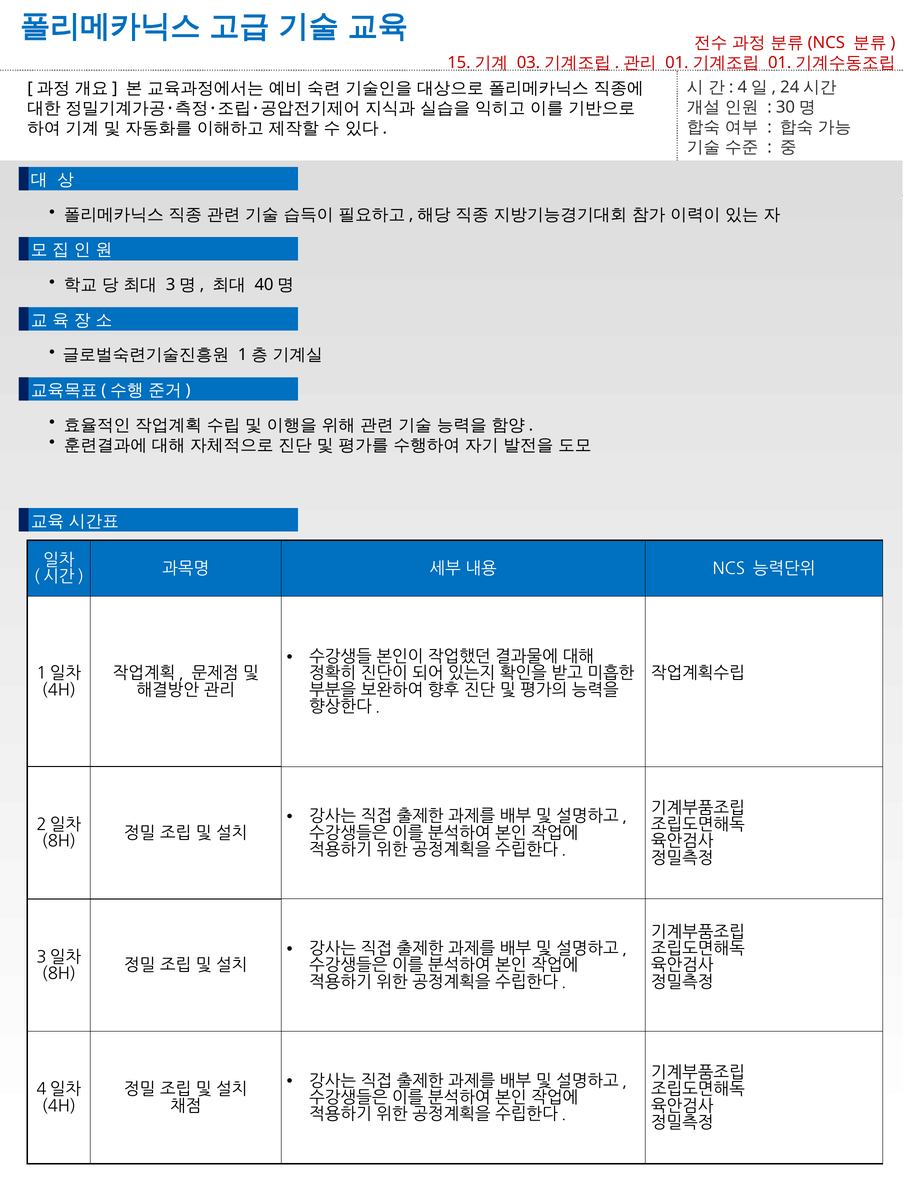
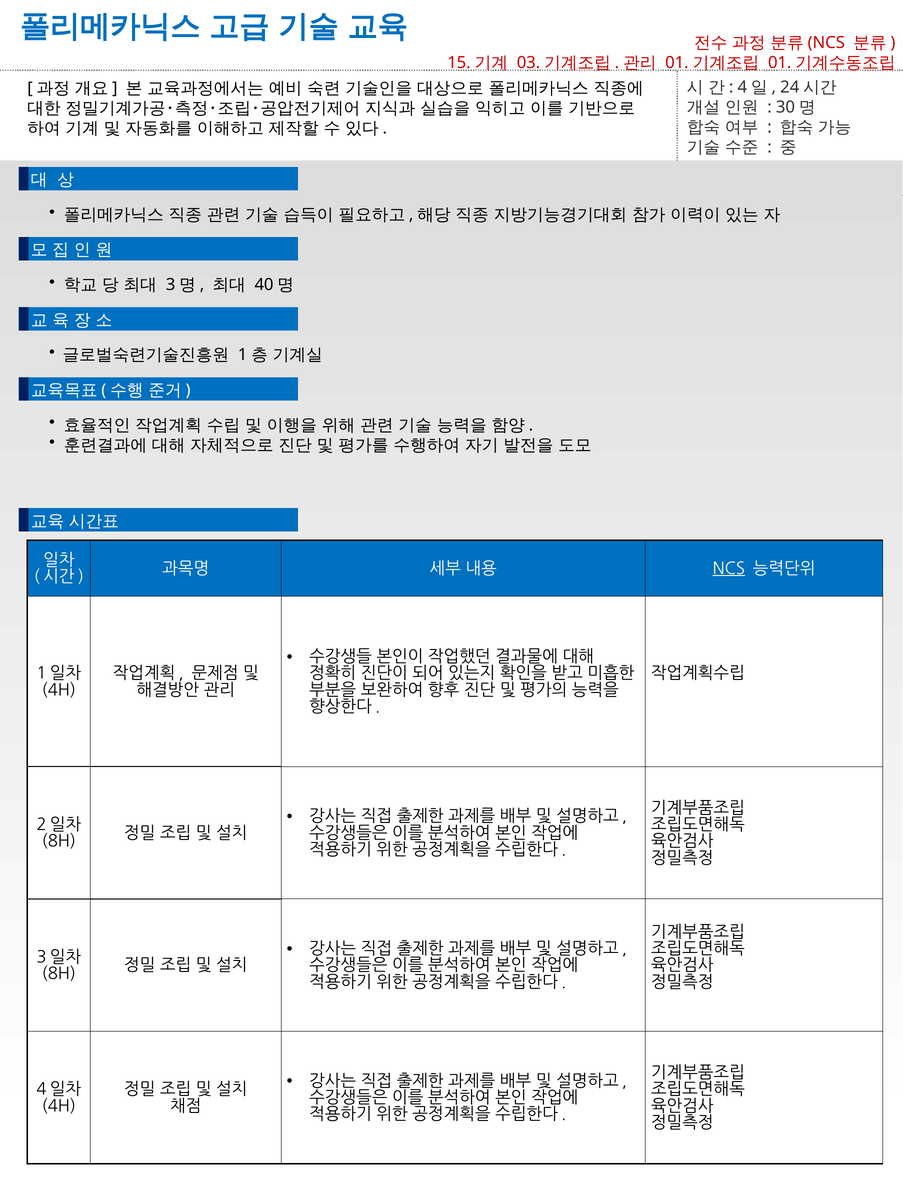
NCS underline: none -> present (729, 569)
